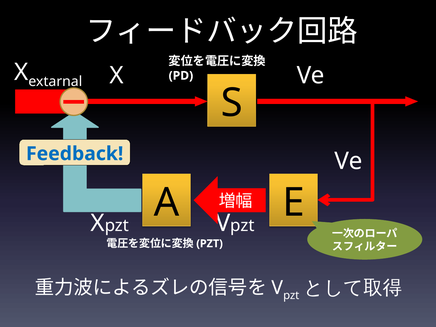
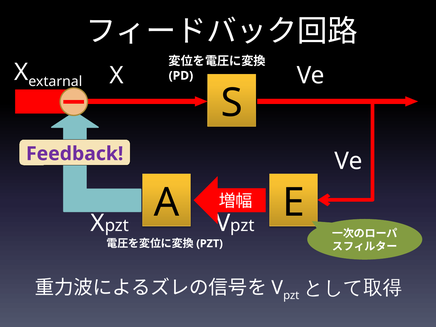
Feedback colour: blue -> purple (75, 154)
